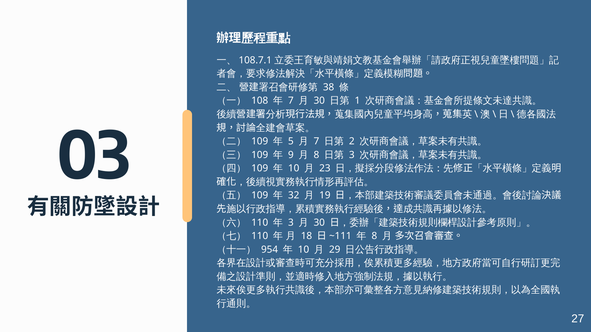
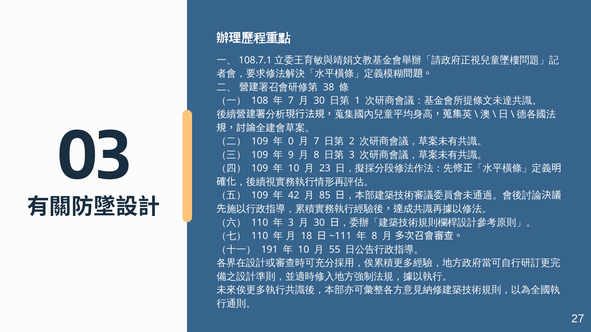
5: 5 -> 0 (291, 141)
32: 32 -> 42 (294, 196)
19: 19 -> 85 (325, 196)
954: 954 -> 191 (270, 250)
29: 29 -> 55 (335, 250)
